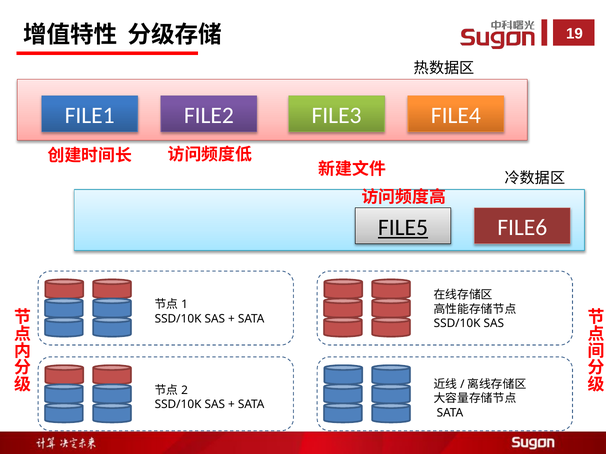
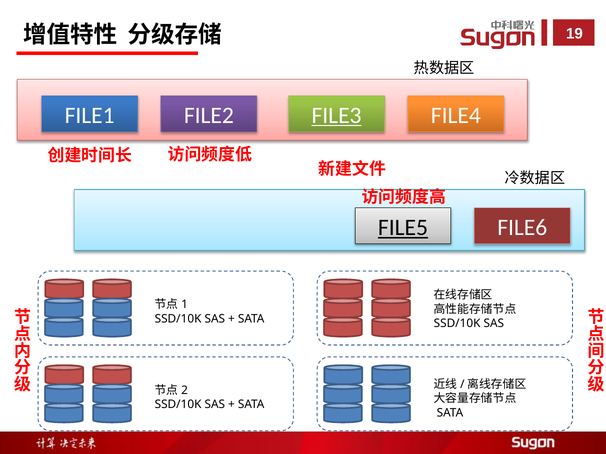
FILE3 underline: none -> present (337, 116)
